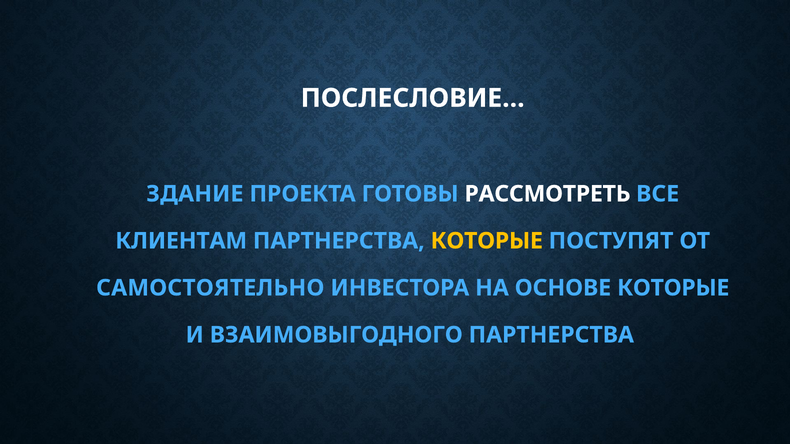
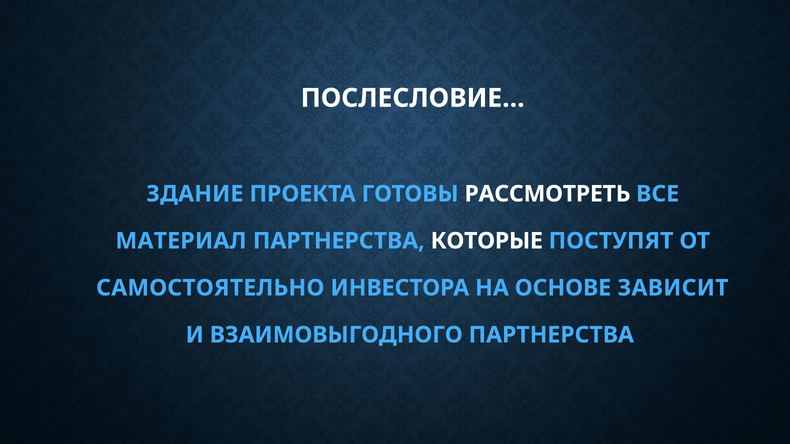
КЛИЕНТАМ: КЛИЕНТАМ -> МАТЕРИАЛ (181, 241)
КОТОРЫЕ colour: yellow -> white (487, 241)
ОСНОВЕ КОТОРЫЕ: КОТОРЫЕ -> ЗАВИСИТ (673, 288)
